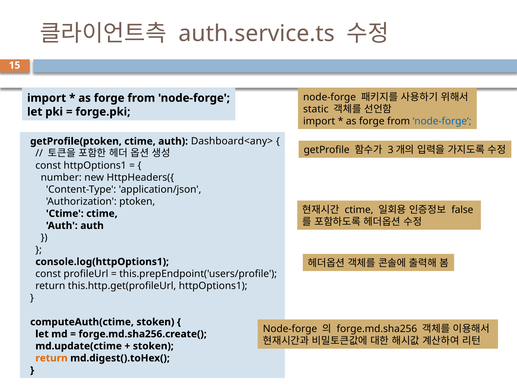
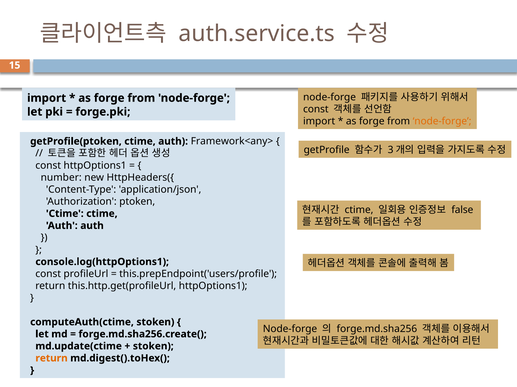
static: static -> const (316, 109)
node-forge colour: blue -> orange (442, 121)
Dashboard<any>: Dashboard<any> -> Framework<any> (232, 142)
